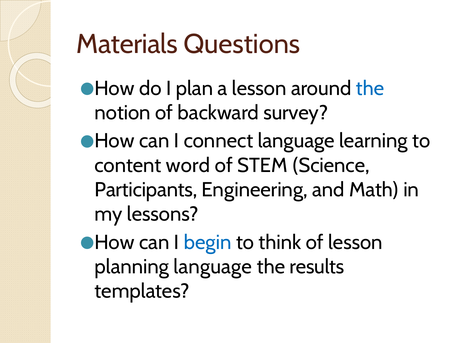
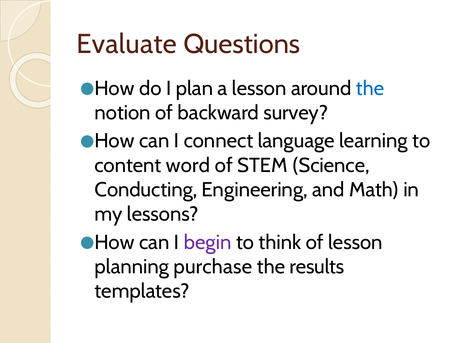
Materials: Materials -> Evaluate (127, 44)
Participants: Participants -> Conducting (146, 190)
begin colour: blue -> purple (208, 242)
planning language: language -> purchase (213, 267)
